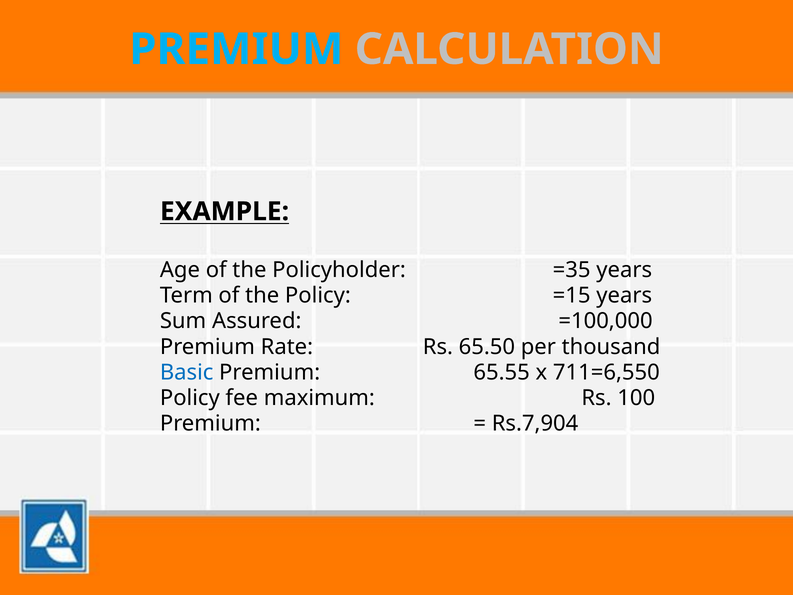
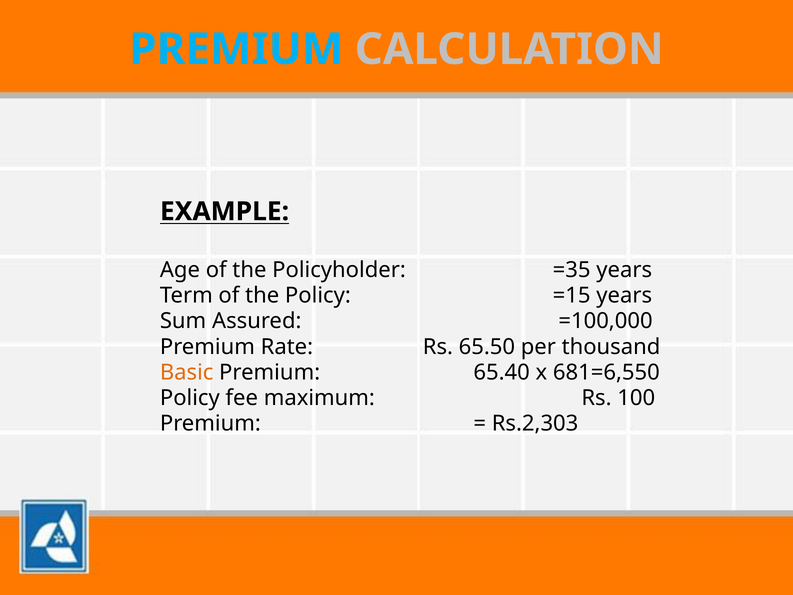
Basic colour: blue -> orange (187, 372)
65.55: 65.55 -> 65.40 (502, 372)
711=6,550: 711=6,550 -> 681=6,550 (606, 372)
Rs.7,904: Rs.7,904 -> Rs.2,303 (535, 423)
